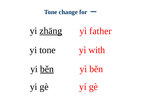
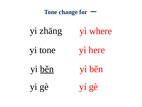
zhāng underline: present -> none (51, 31)
father: father -> where (101, 31)
with: with -> here (97, 50)
